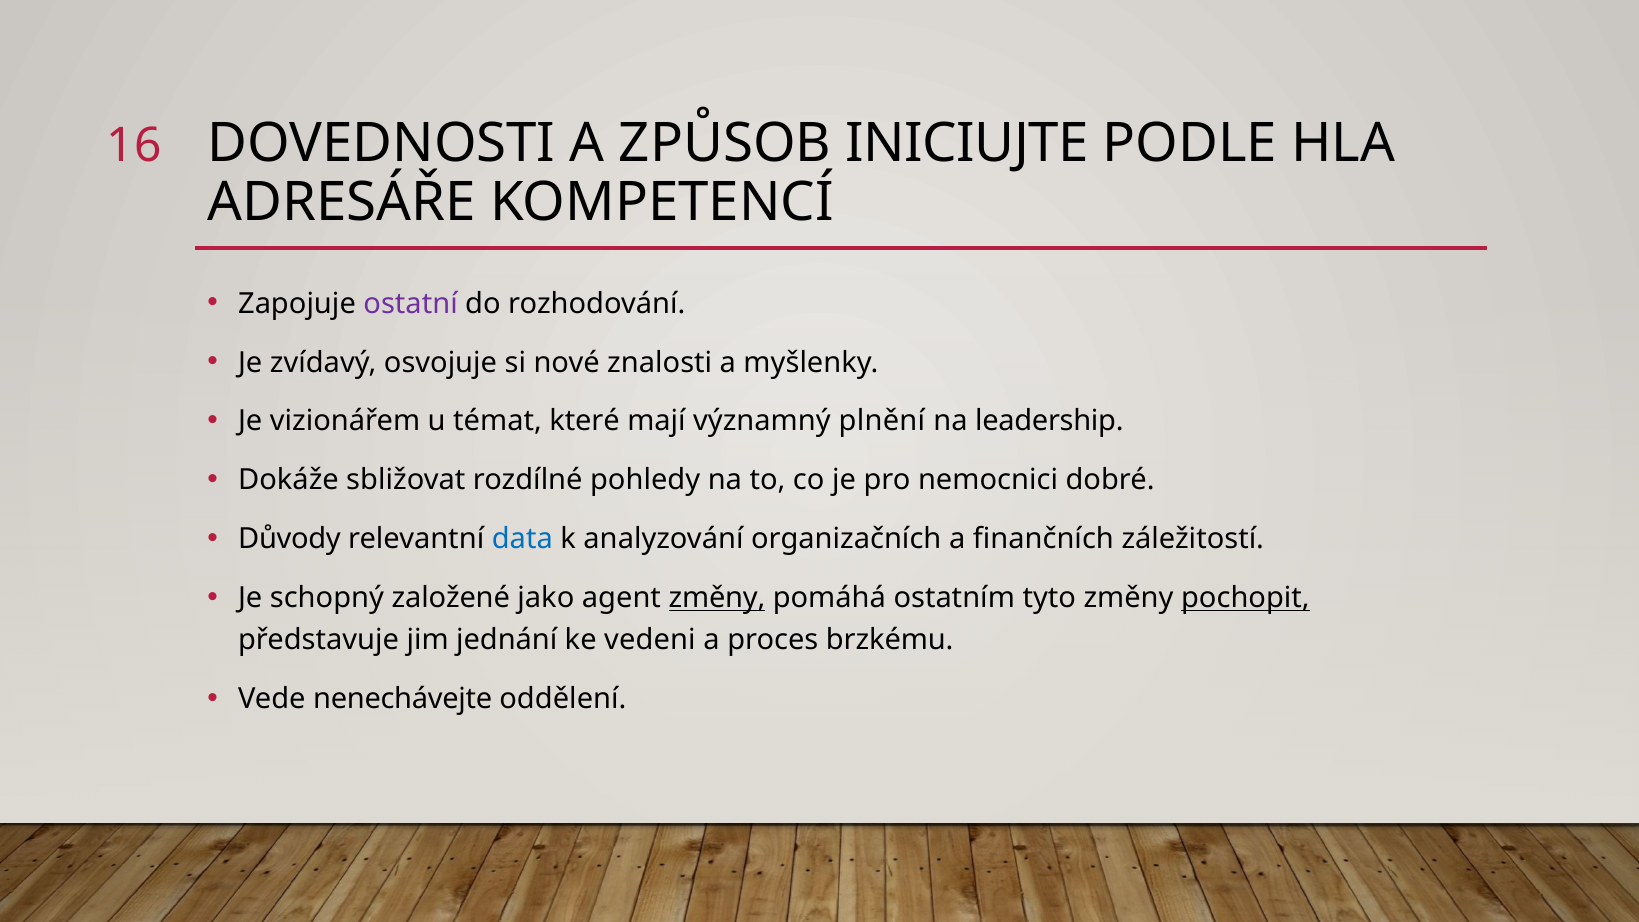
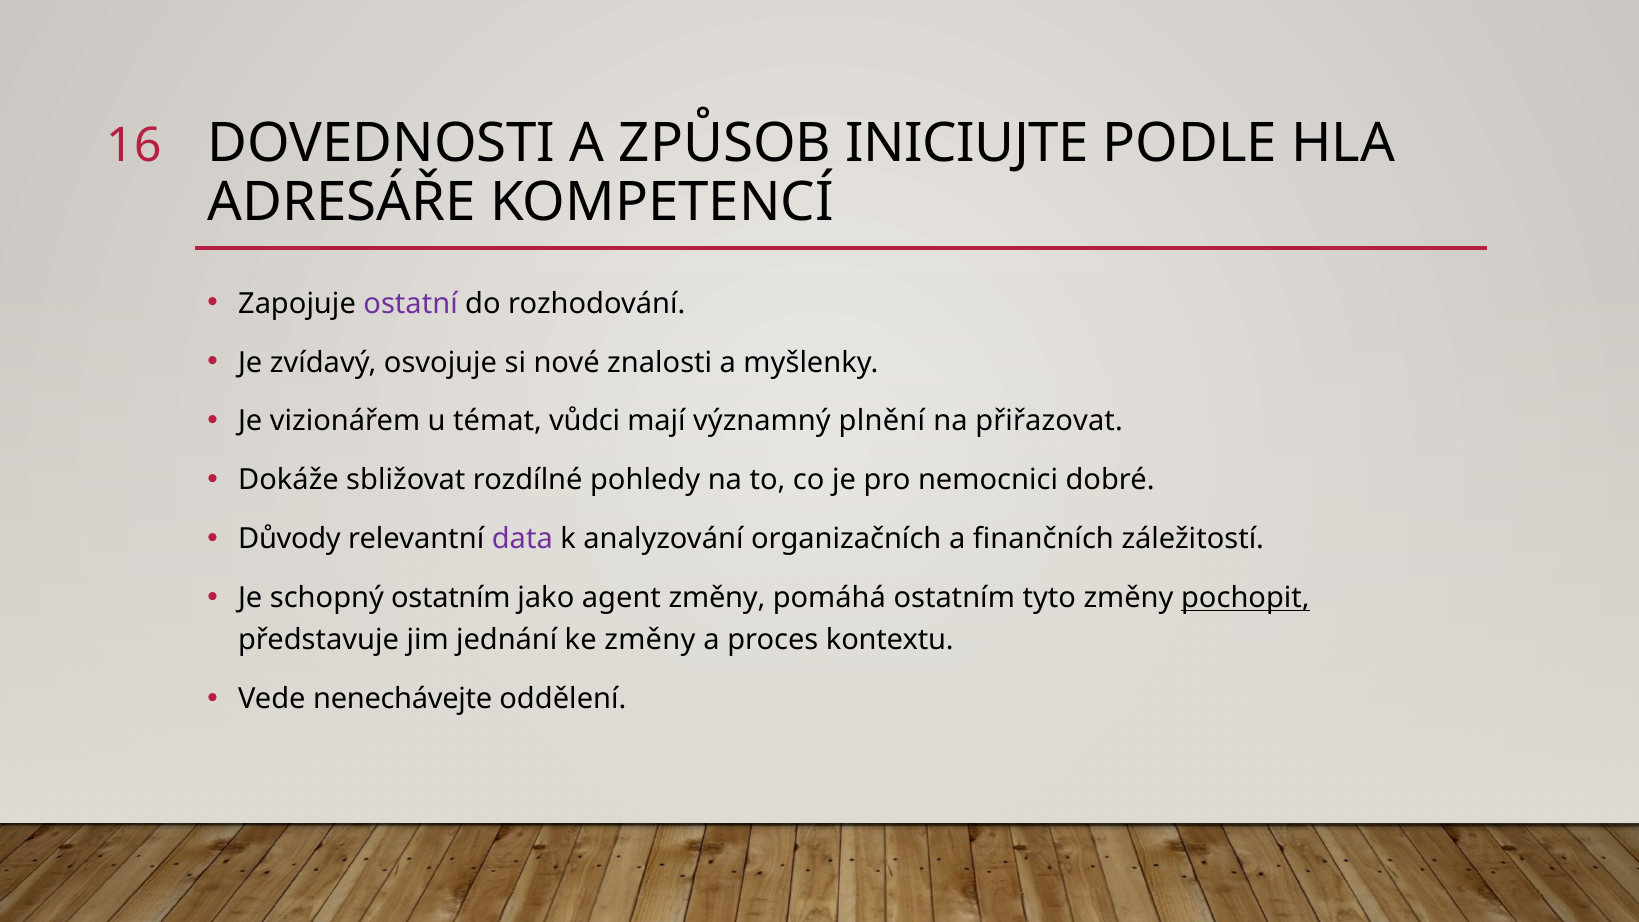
které: které -> vůdci (585, 421)
leadership: leadership -> přiřazovat (1049, 421)
data colour: blue -> purple (522, 539)
schopný založené: založené -> ostatním (451, 598)
změny underline: present -> none (717, 598)
ke vedeni: vedeni -> změny (650, 640)
brzkému: brzkému -> kontextu (890, 640)
